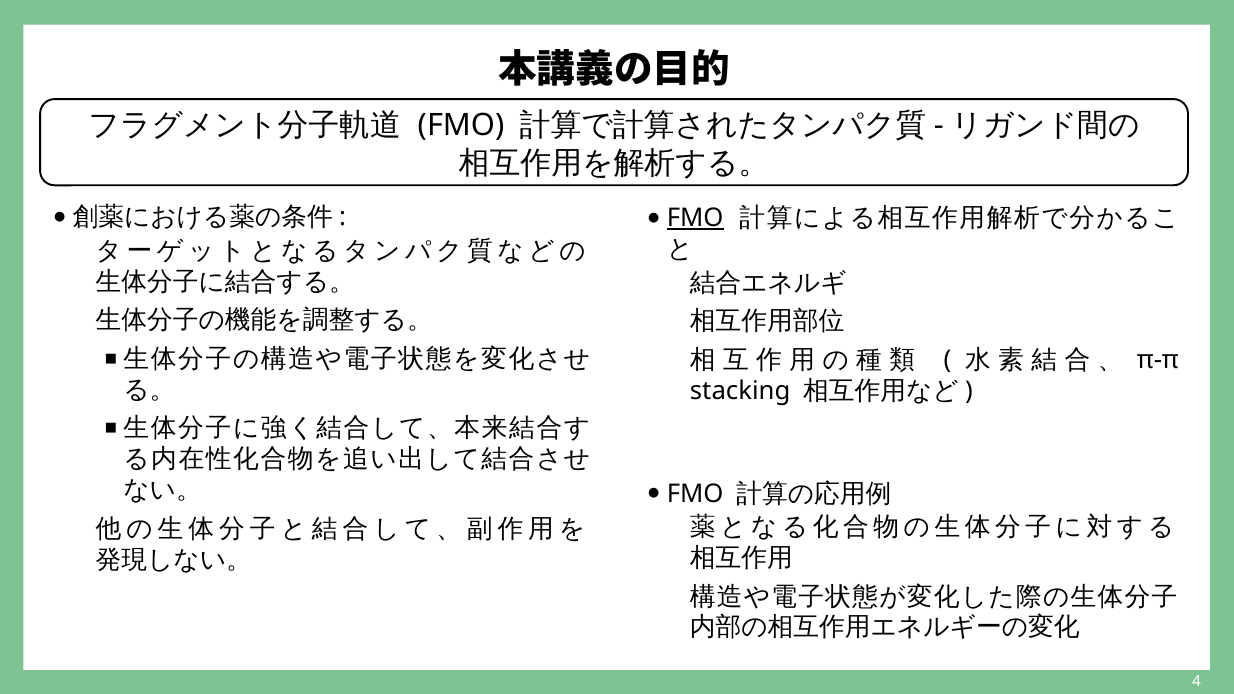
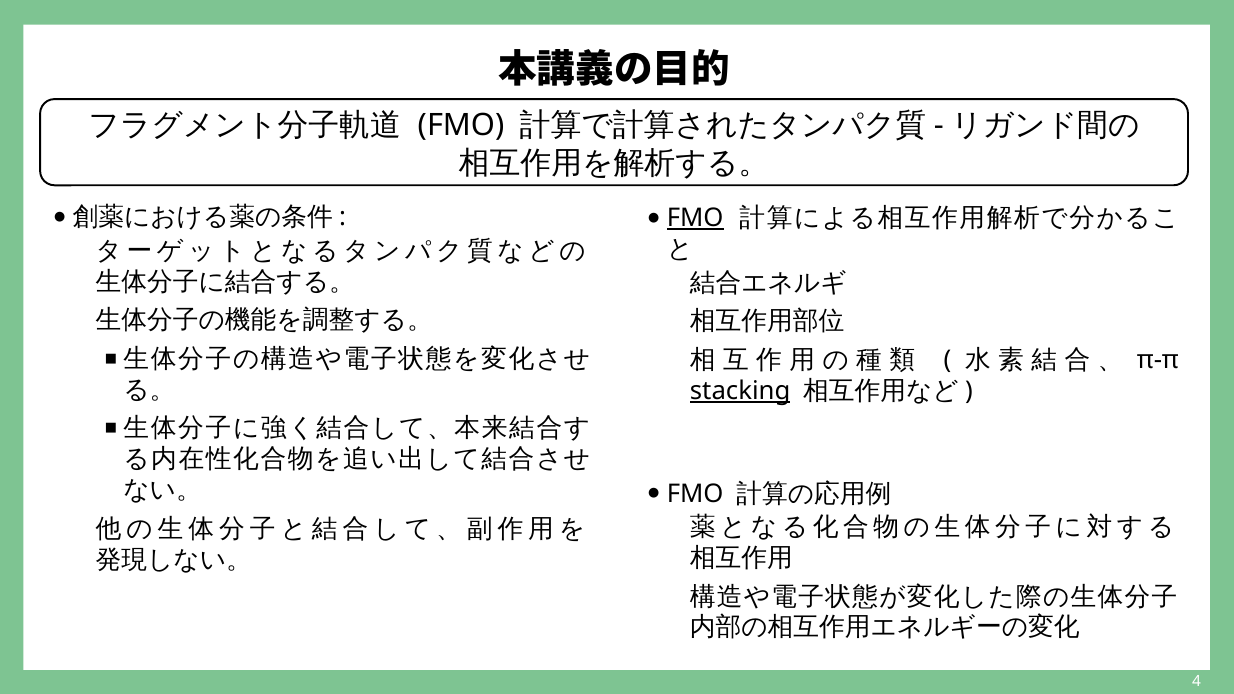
stacking underline: none -> present (740, 391)
